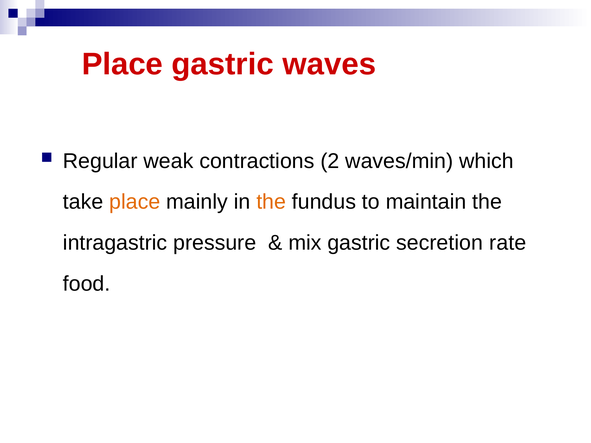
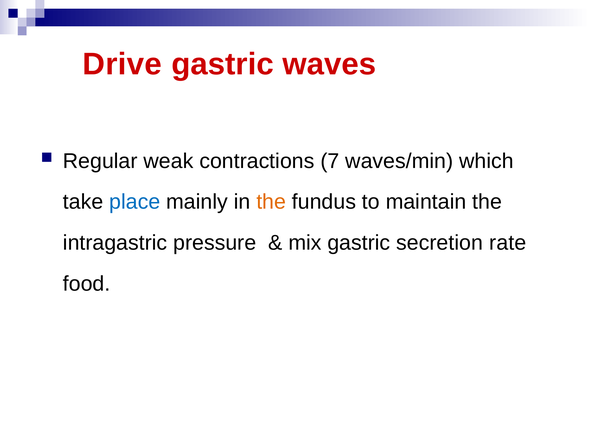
Place: Place -> Drive (122, 64)
2: 2 -> 7 (330, 161)
place colour: orange -> blue (135, 202)
